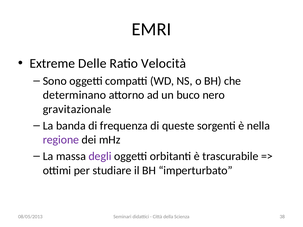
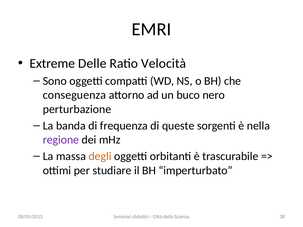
determinano: determinano -> conseguenza (74, 95)
gravitazionale: gravitazionale -> perturbazione (77, 109)
degli colour: purple -> orange (100, 156)
